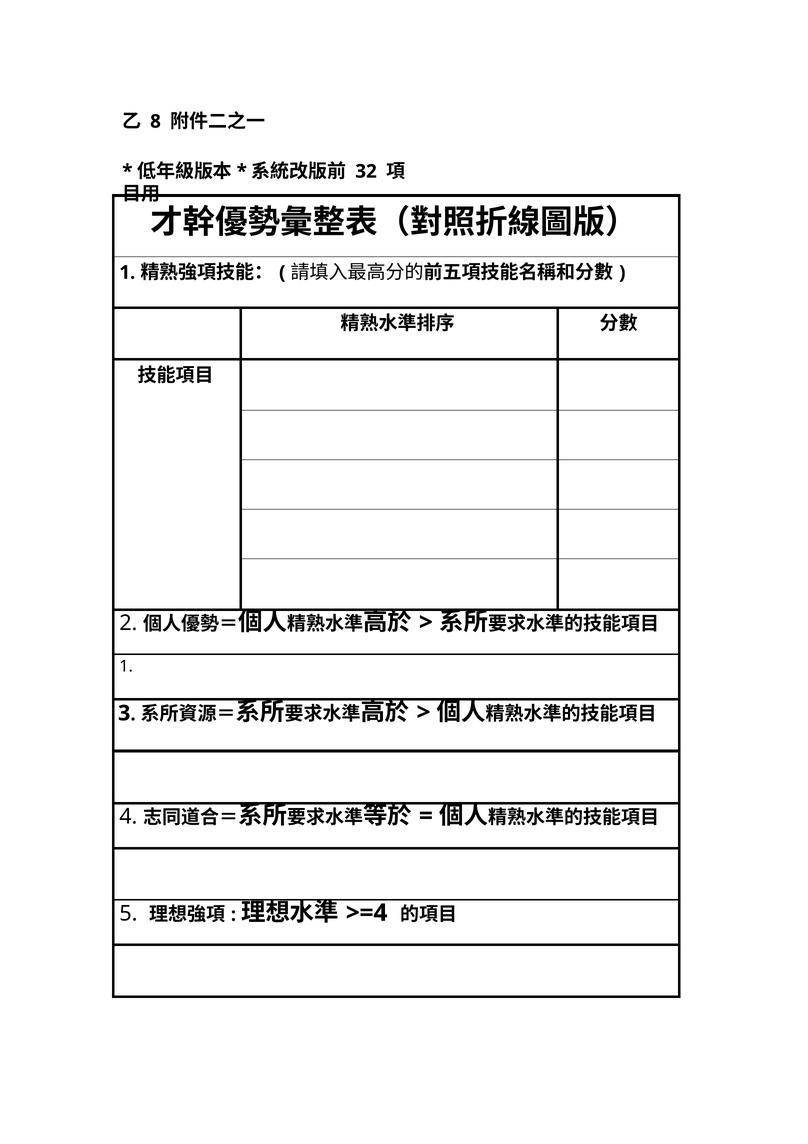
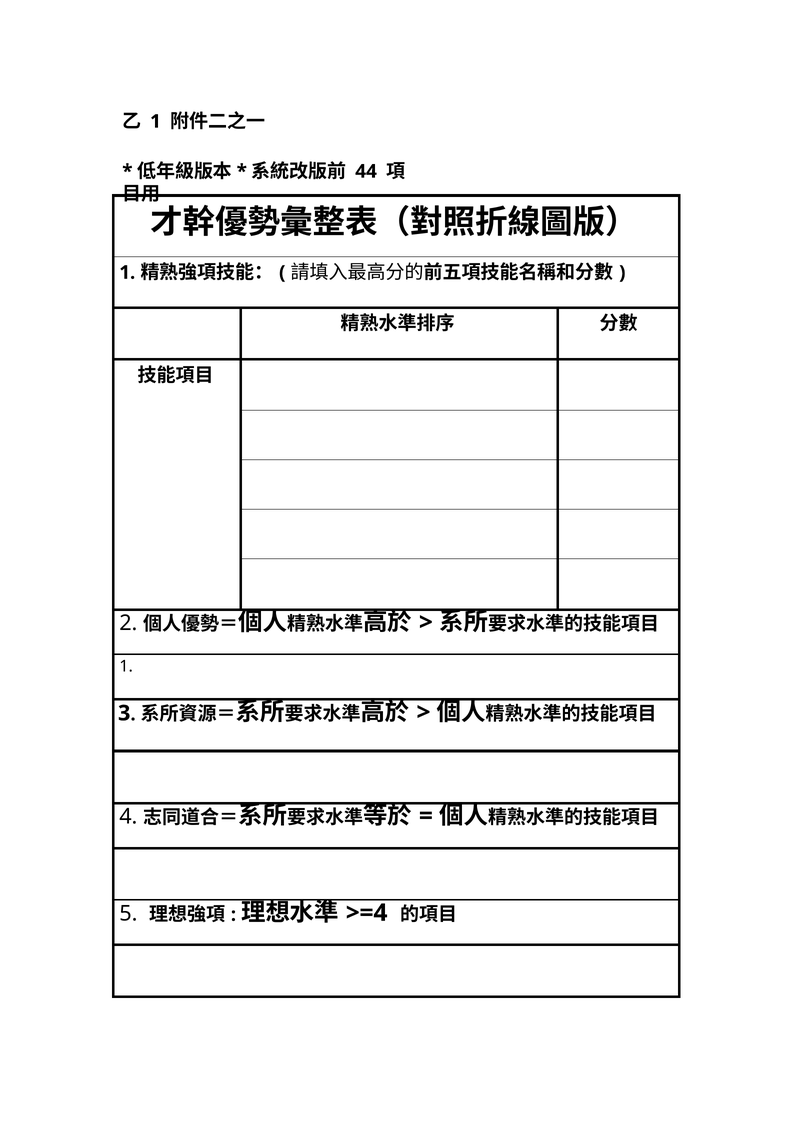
8: 8 -> 1 (155, 121)
32: 32 -> 44 (366, 171)
